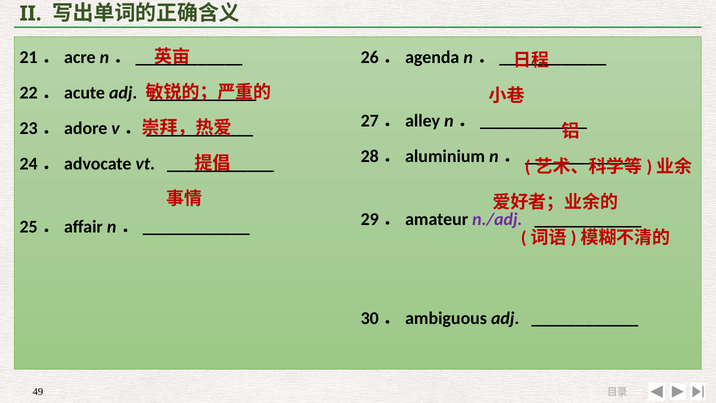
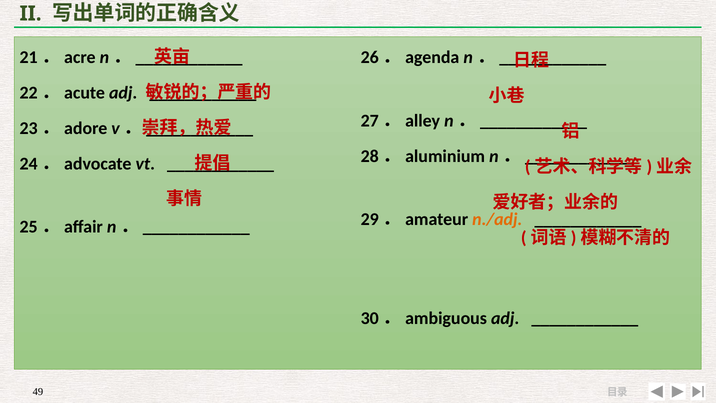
n./adj colour: purple -> orange (497, 219)
